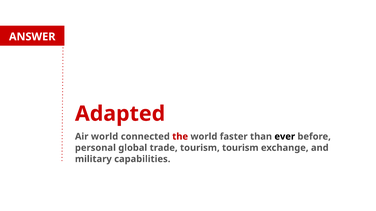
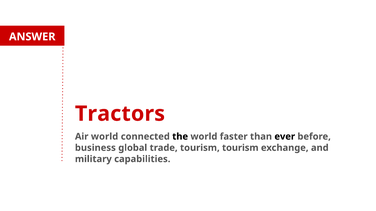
Adapted: Adapted -> Tractors (120, 114)
the colour: red -> black (180, 137)
personal: personal -> business (95, 148)
